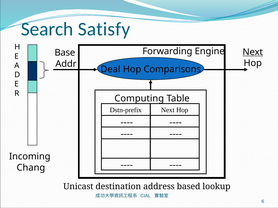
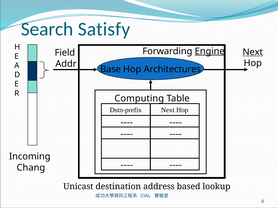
Engine underline: none -> present (210, 51)
Base: Base -> Field (65, 53)
Deal: Deal -> Base (111, 69)
Comparisons: Comparisons -> Architectures (172, 69)
